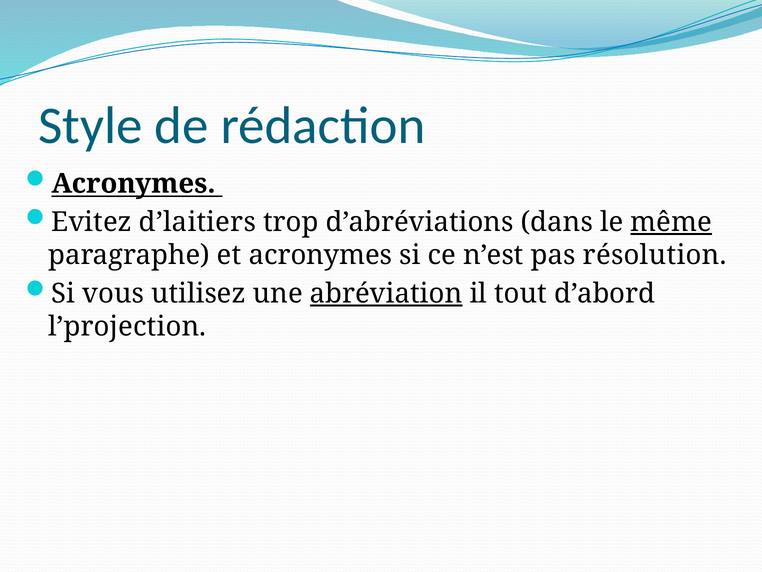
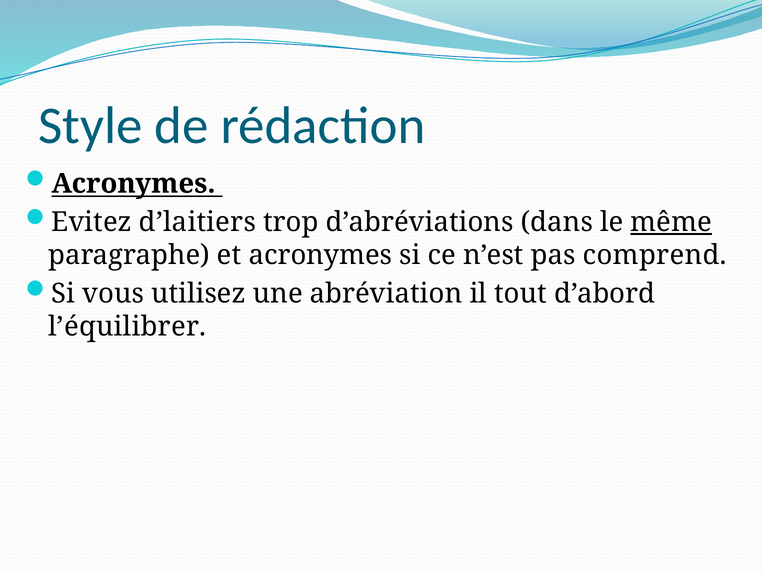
résolution: résolution -> comprend (655, 255)
abréviation underline: present -> none (386, 293)
l’projection: l’projection -> l’équilibrer (127, 326)
